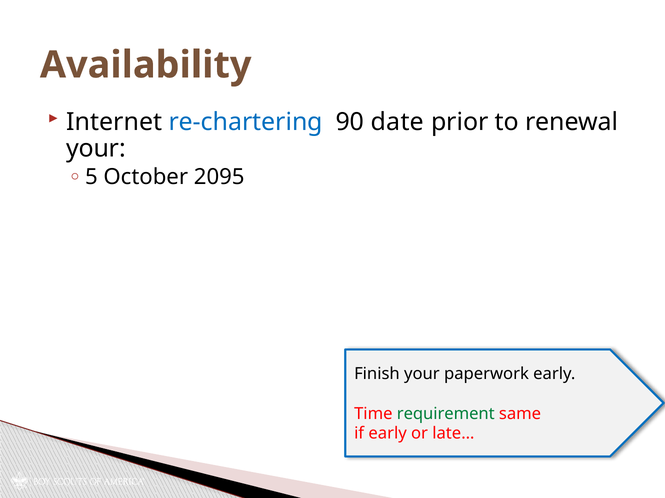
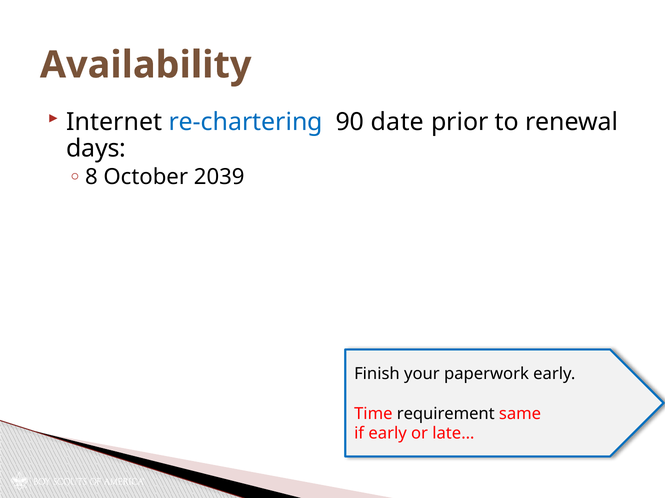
your: your -> days (96, 149)
5: 5 -> 8 (91, 177)
2095: 2095 -> 2039 (219, 177)
requirement colour: green -> black (446, 414)
